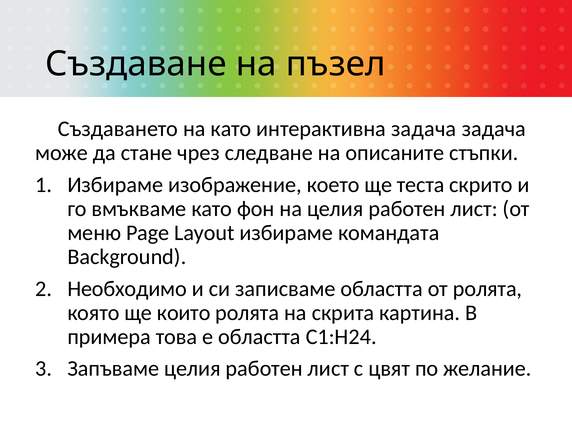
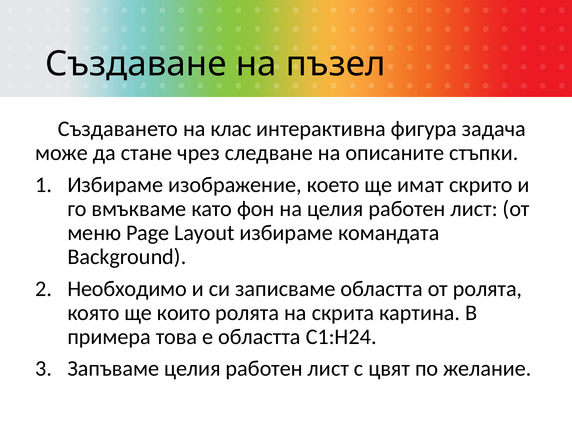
на като: като -> клас (231, 129)
интерактивна задача: задача -> фигура (424, 129)
теста: теста -> имат (420, 185)
